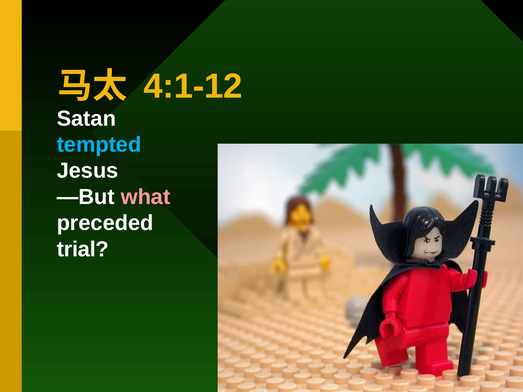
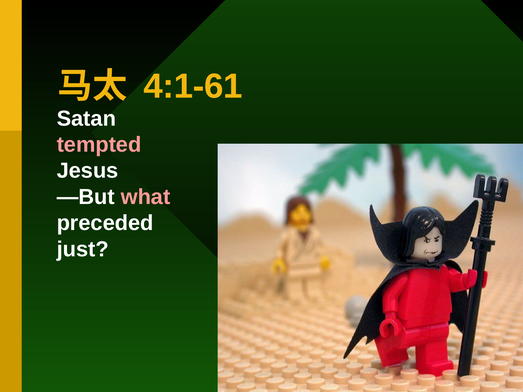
4:1-12: 4:1-12 -> 4:1-61 (193, 86)
tempted colour: light blue -> pink (99, 145)
trial: trial -> just (83, 249)
